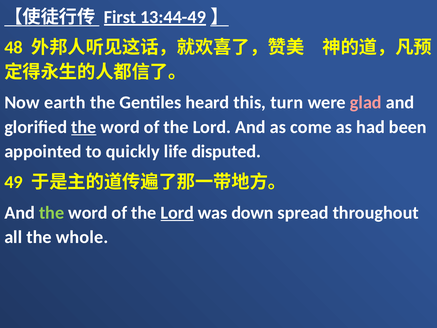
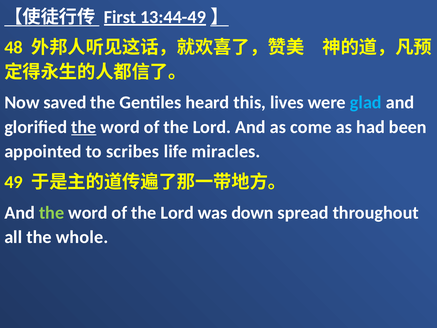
earth: earth -> saved (65, 103)
turn: turn -> lives (287, 103)
glad colour: pink -> light blue (366, 103)
quickly: quickly -> scribes (133, 151)
disputed: disputed -> miracles (226, 151)
Lord underline: present -> none (177, 213)
